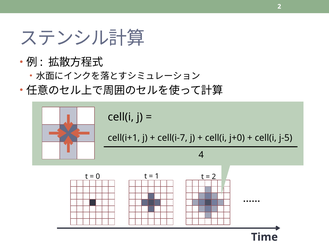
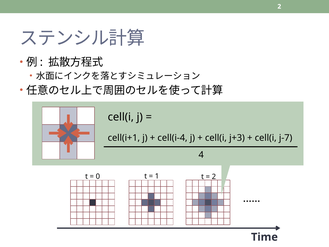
cell(i-7: cell(i-7 -> cell(i-4 (172, 138)
j+0: j+0 -> j+3 (237, 138)
j-5: j-5 -> j-7 (286, 138)
